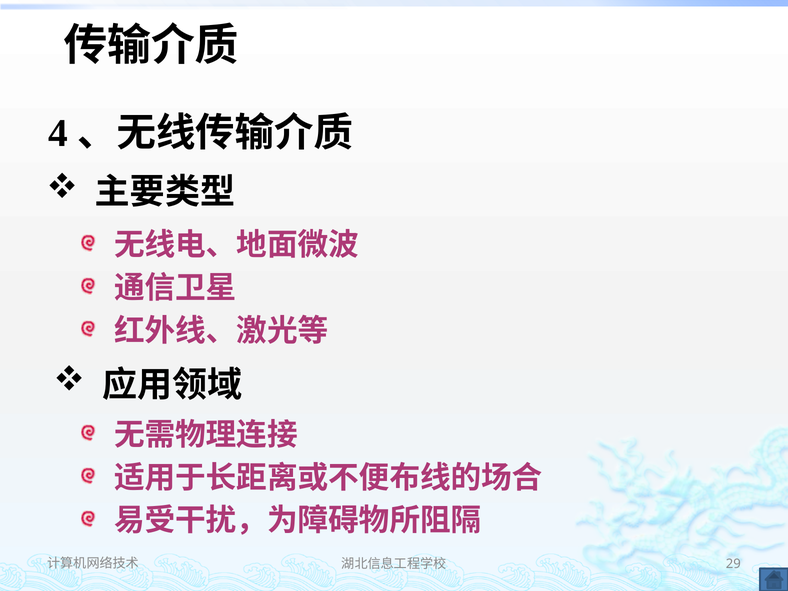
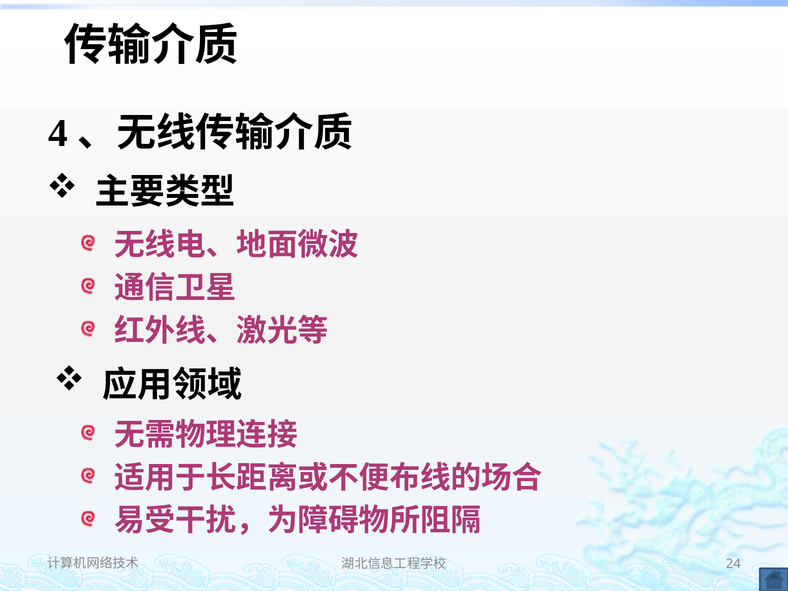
29: 29 -> 24 (733, 564)
